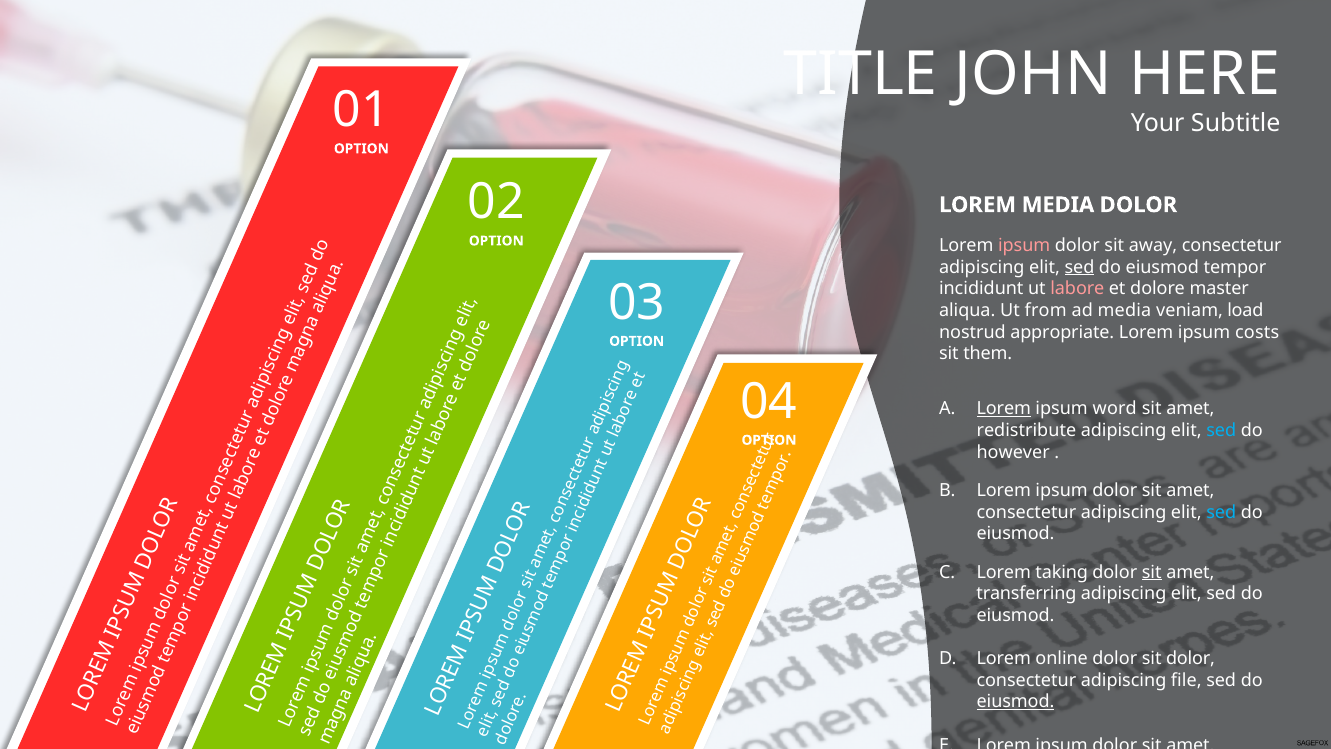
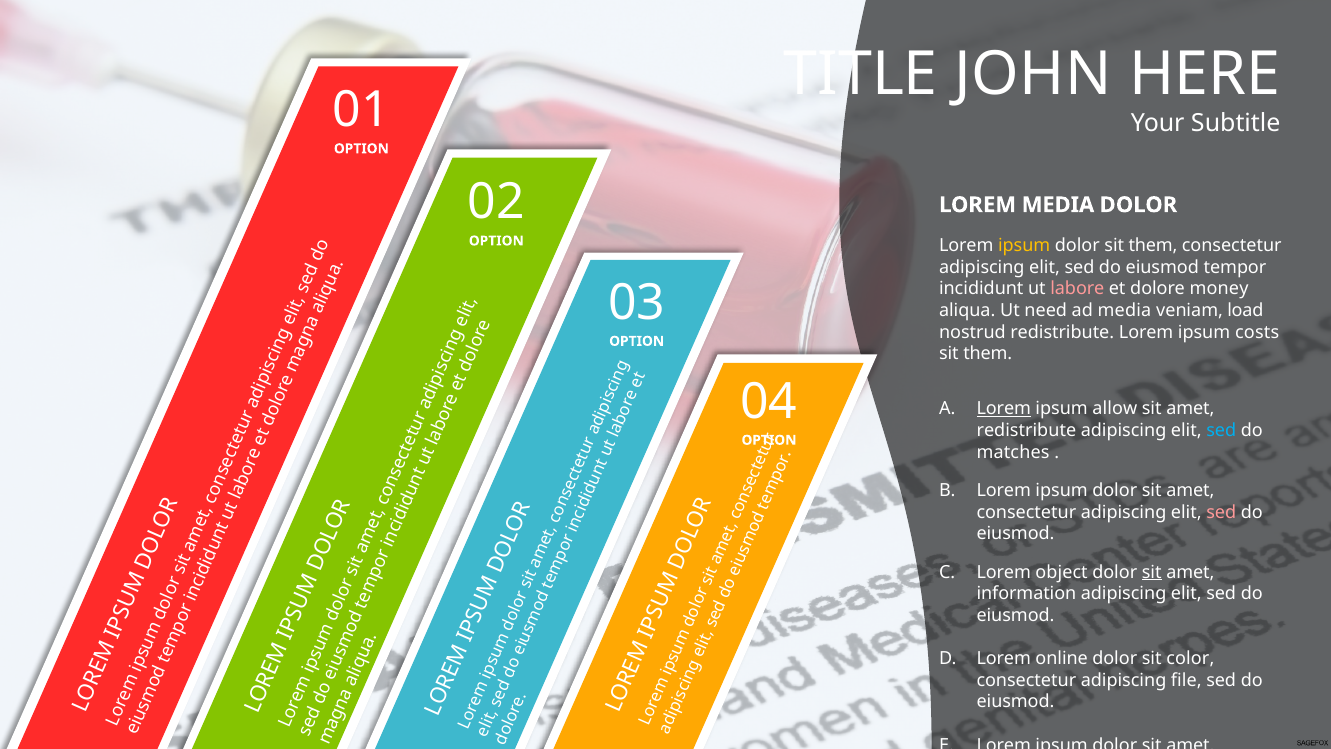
ipsum colour: pink -> yellow (1024, 245)
dolor sit away: away -> them (1153, 245)
sed underline: present -> none (1079, 267)
master: master -> money (1219, 289)
from: from -> need (1046, 310)
nostrud appropriate: appropriate -> redistribute (1062, 332)
word: word -> allow (1115, 409)
however: however -> matches (1013, 452)
sed colour: light blue -> pink (1221, 512)
taking: taking -> object (1062, 572)
transferring: transferring -> information (1026, 593)
sit dolor: dolor -> color (1190, 658)
eiusmod underline: present -> none (1016, 702)
